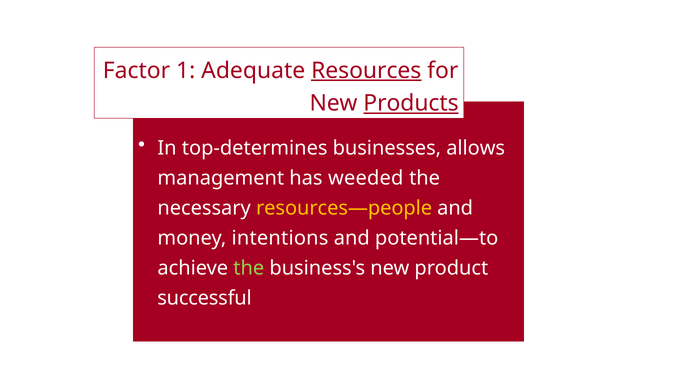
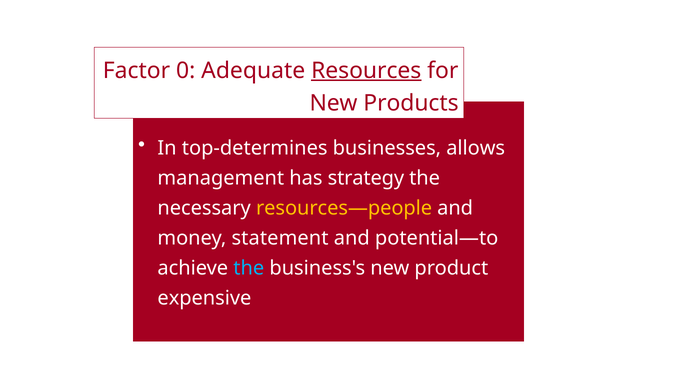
1: 1 -> 0 (186, 71)
Products underline: present -> none (411, 104)
weeded: weeded -> strategy (366, 178)
intentions: intentions -> statement (280, 238)
the colour: light green -> light blue (249, 268)
successful: successful -> expensive (204, 298)
